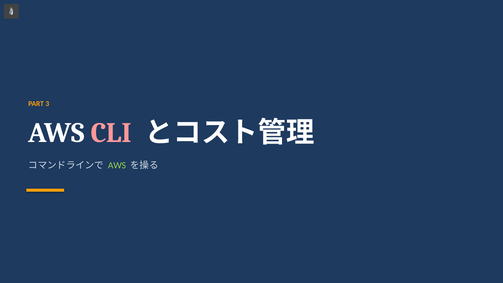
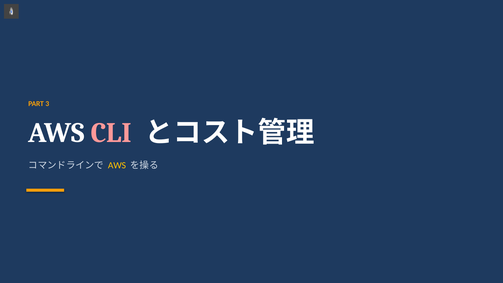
AWS colour: light green -> yellow (117, 166)
